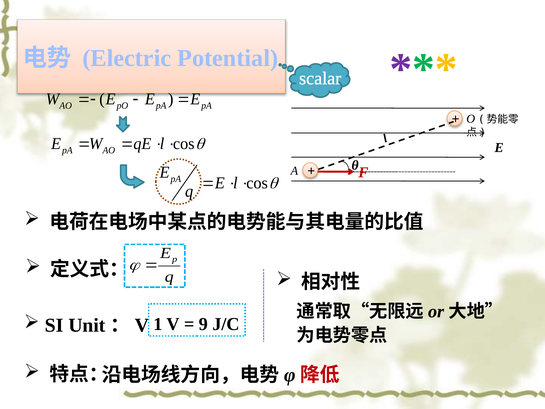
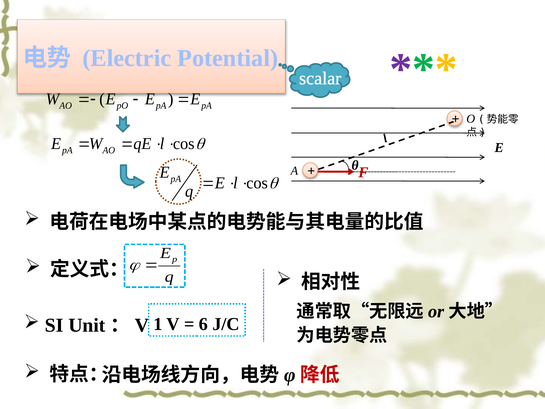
9: 9 -> 6 (203, 324)
